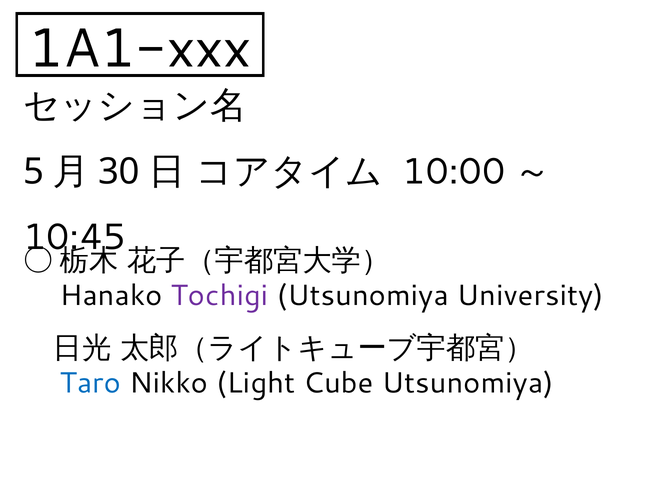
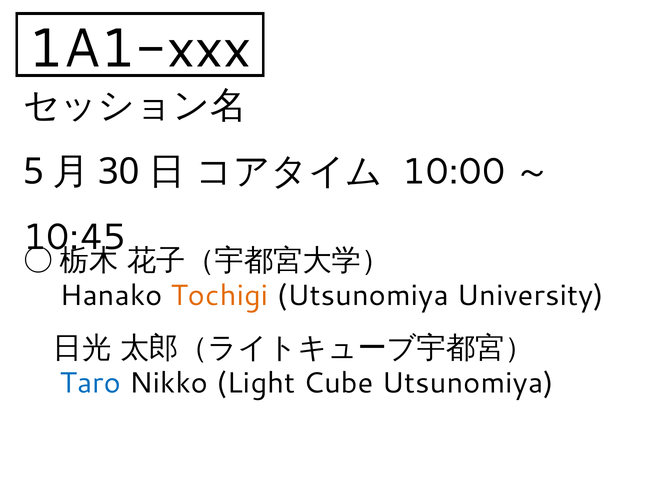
Tochigi colour: purple -> orange (220, 296)
